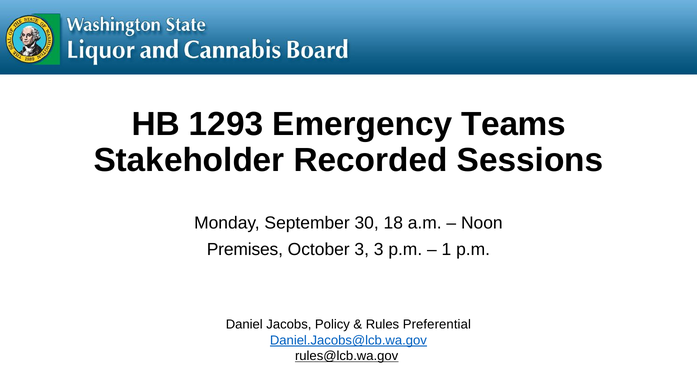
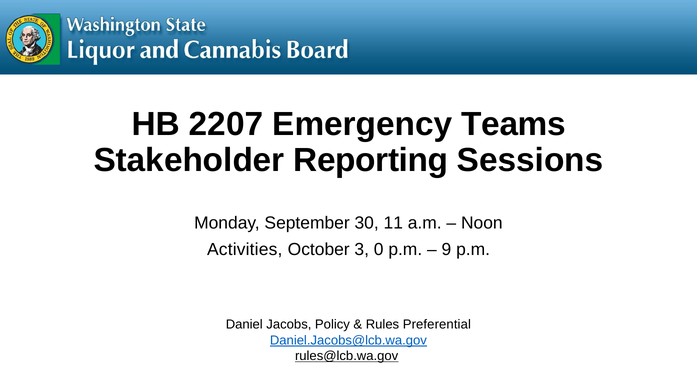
1293: 1293 -> 2207 (226, 124)
Recorded: Recorded -> Reporting (371, 160)
18: 18 -> 11 (393, 223)
Premises: Premises -> Activities (245, 249)
3 3: 3 -> 0 (379, 249)
1: 1 -> 9 (446, 249)
